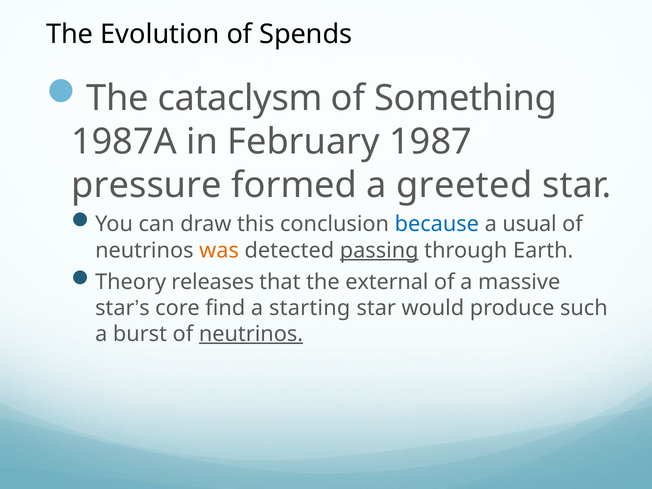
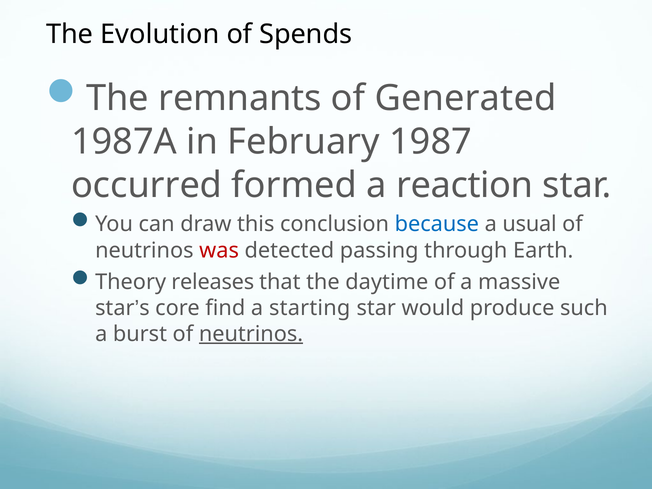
cataclysm: cataclysm -> remnants (240, 98)
Something: Something -> Generated (466, 98)
pressure: pressure -> occurred (147, 185)
greeted: greeted -> reaction (465, 185)
was colour: orange -> red (219, 250)
passing underline: present -> none (379, 250)
external: external -> daytime (387, 282)
